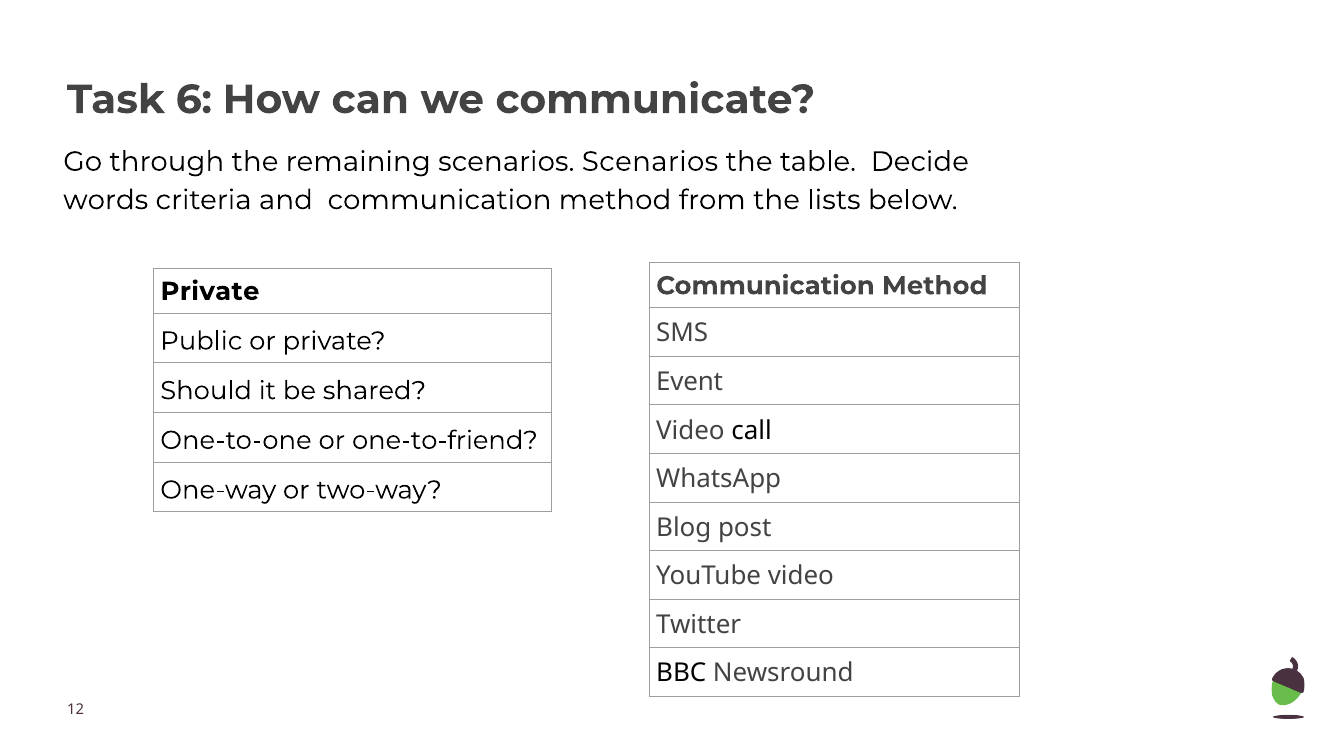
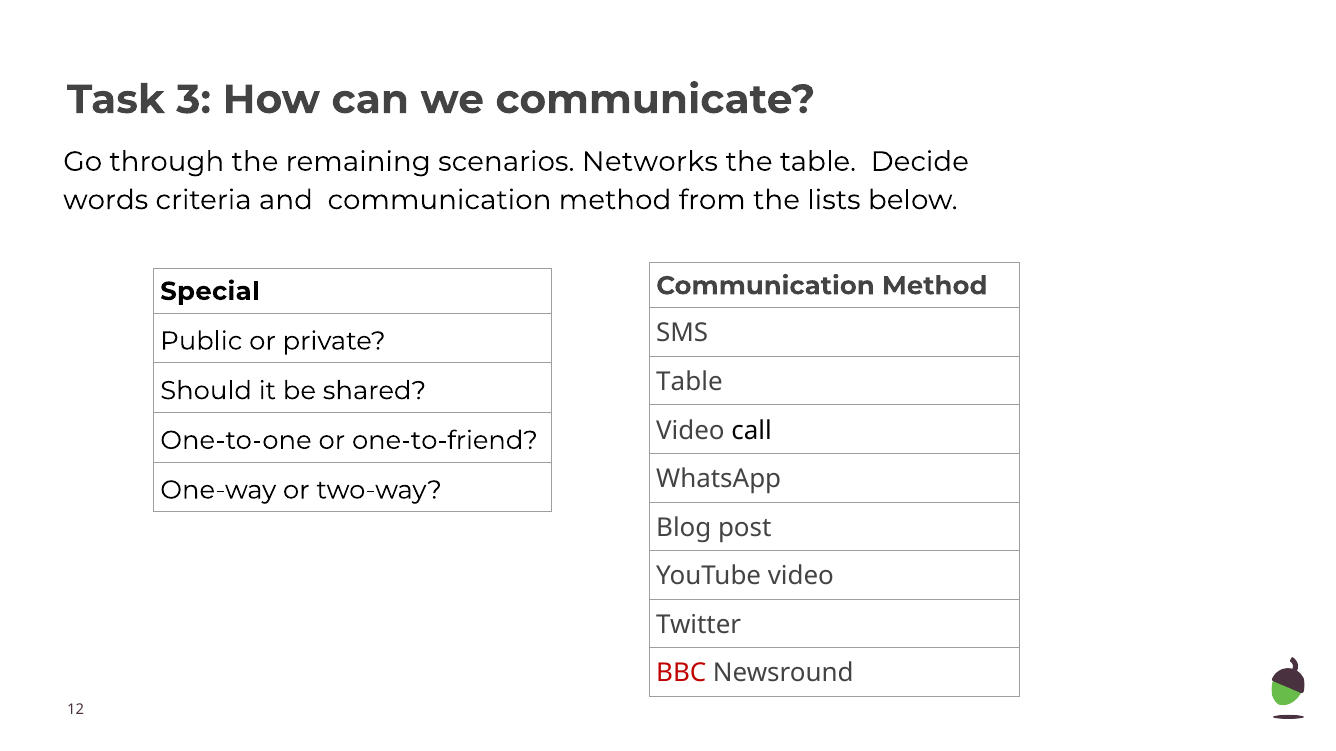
6: 6 -> 3 (194, 100)
scenarios Scenarios: Scenarios -> Networks (650, 162)
Private: Private -> Special (210, 292)
Event: Event -> Table (689, 382)
BBC colour: black -> red (681, 674)
